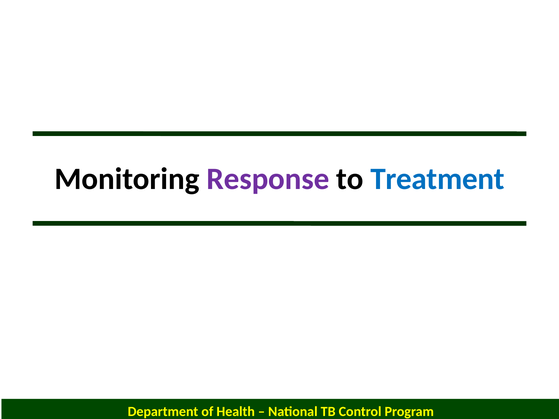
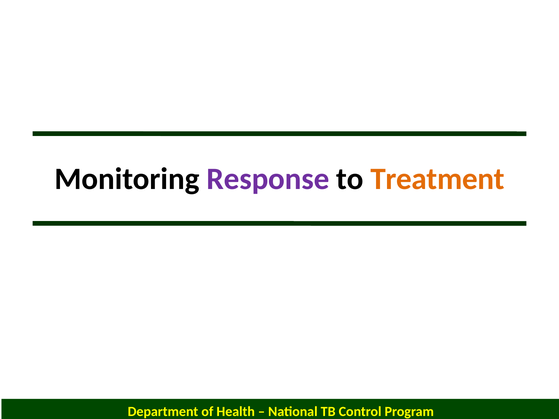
Treatment colour: blue -> orange (437, 179)
